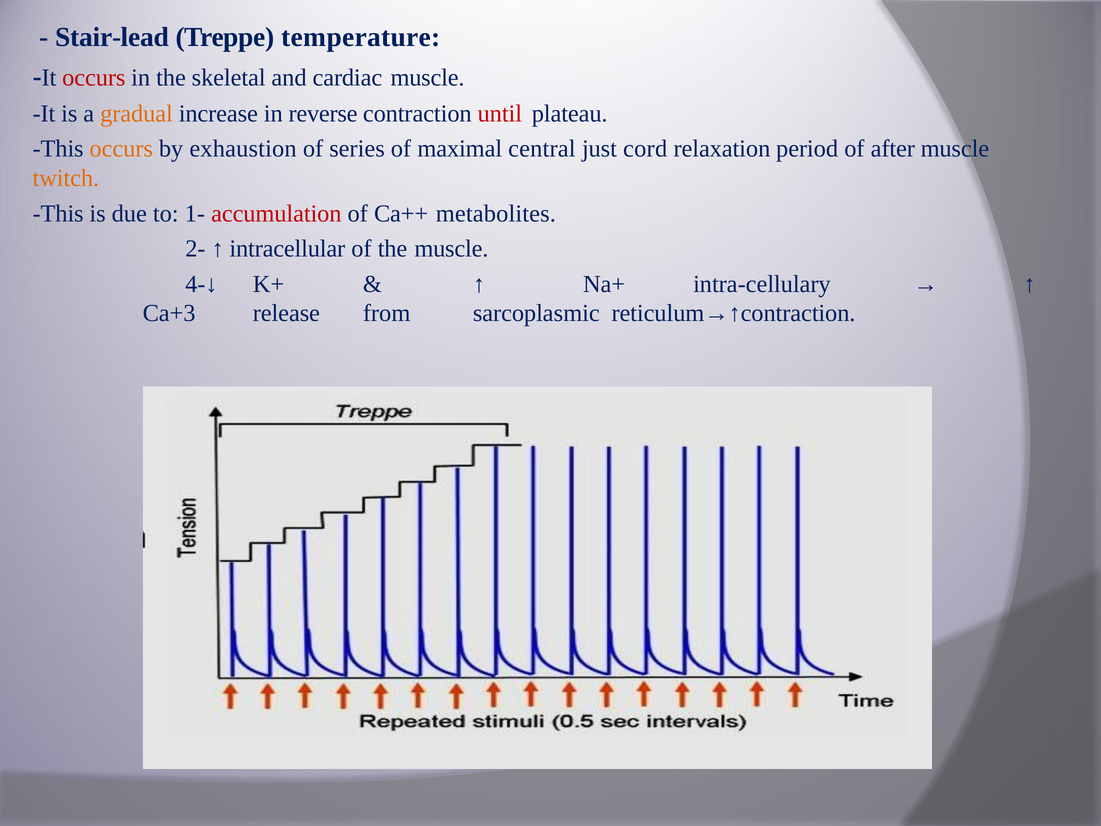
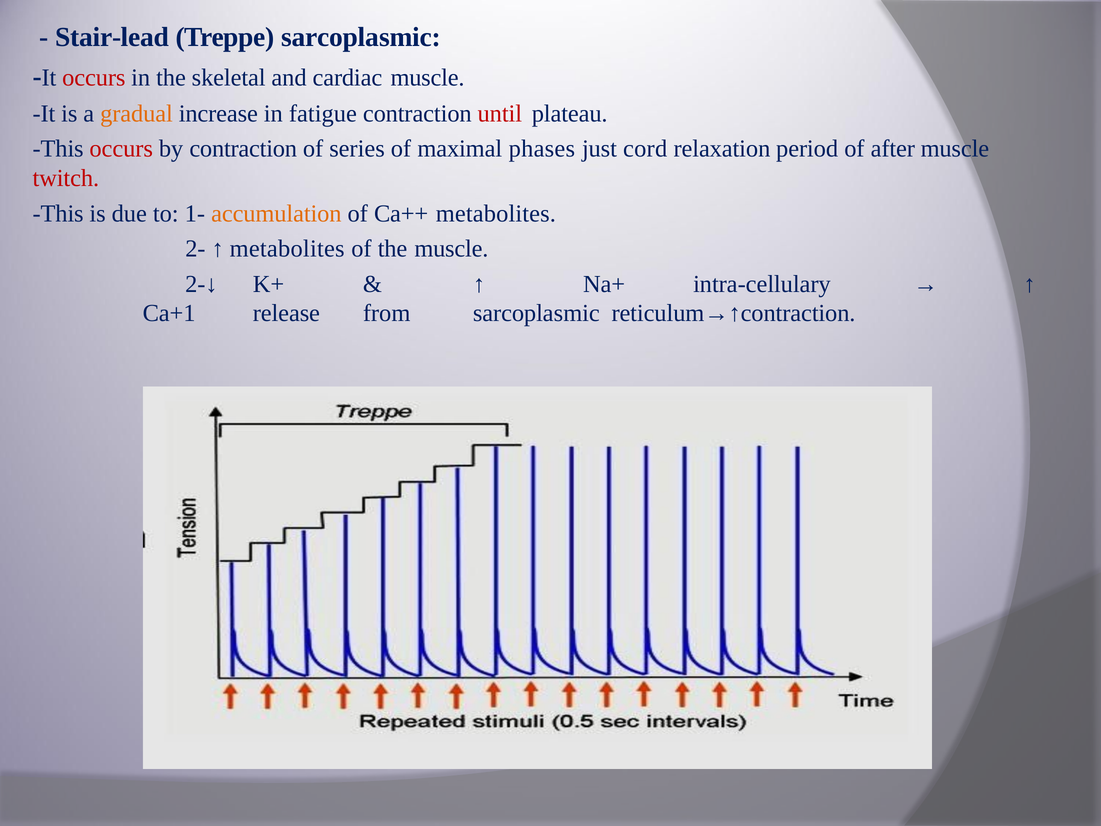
Treppe temperature: temperature -> sarcoplasmic (361, 37)
reverse: reverse -> fatigue (323, 114)
occurs colour: orange -> red (121, 149)
by exhaustion: exhaustion -> contraction (243, 149)
central: central -> phases (542, 149)
twitch colour: orange -> red (66, 178)
accumulation colour: red -> orange (276, 213)
intracellular: intracellular -> metabolites (287, 249)
4-↓: 4-↓ -> 2-↓ (201, 284)
Ca+3: Ca+3 -> Ca+1 (169, 313)
